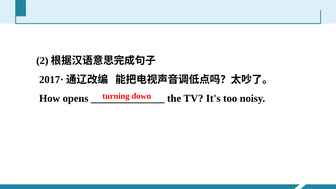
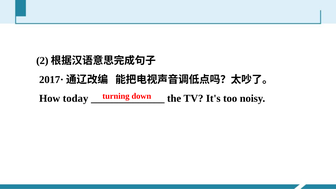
opens: opens -> today (76, 98)
